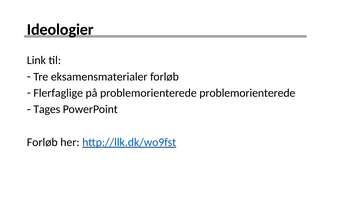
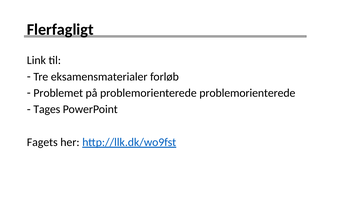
Ideologier: Ideologier -> Flerfagligt (60, 30)
Flerfaglige: Flerfaglige -> Problemet (58, 93)
Forløb: Forløb -> Fagets (42, 142)
